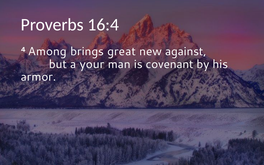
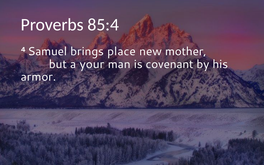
16:4: 16:4 -> 85:4 (103, 25)
Among: Among -> Samuel (47, 52)
great: great -> place (122, 52)
against: against -> mother (186, 52)
